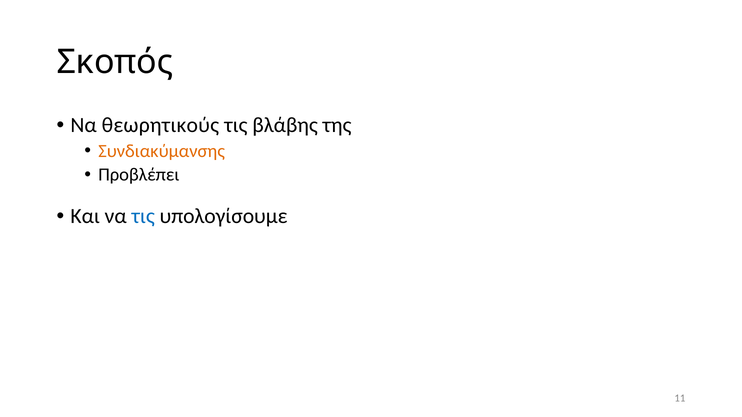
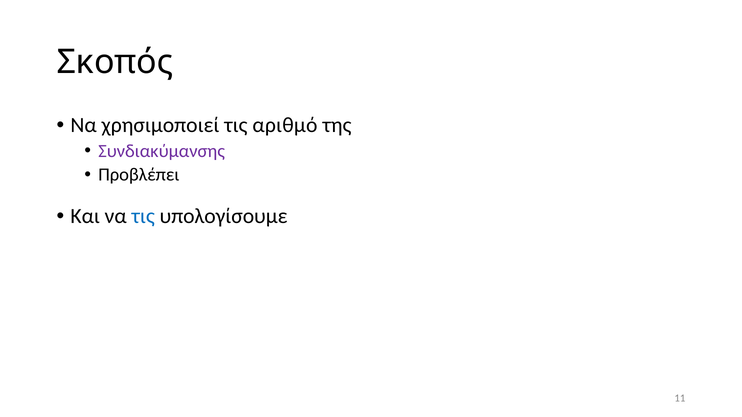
θεωρητικούς: θεωρητικούς -> χρησιμοποιεί (160, 125)
βλάβης: βλάβης -> αριθμό (285, 125)
Συνδιακύμανσης colour: orange -> purple (162, 151)
